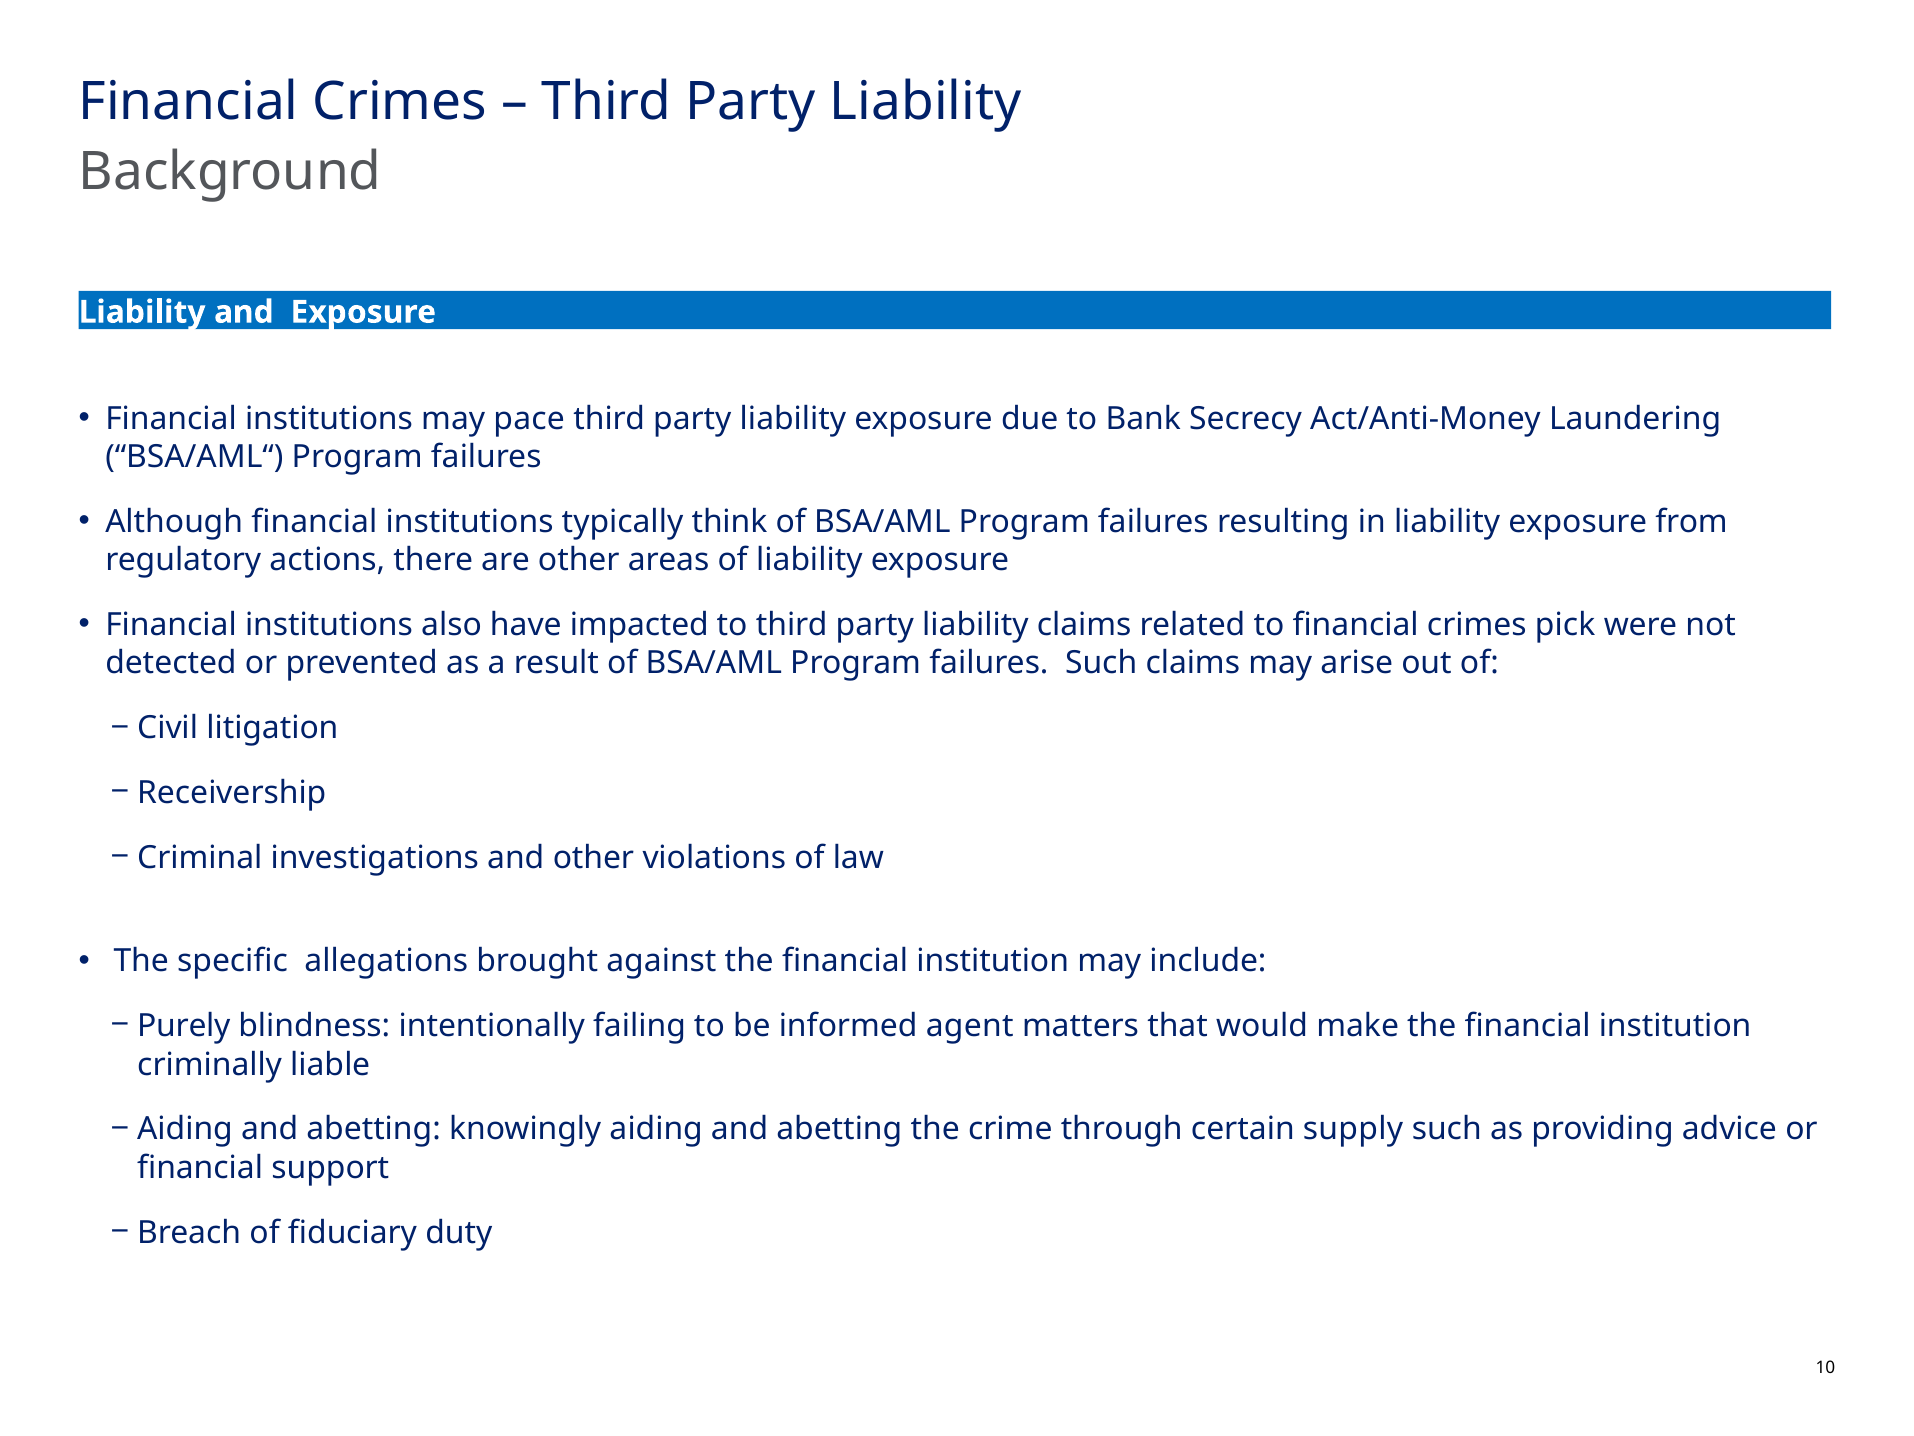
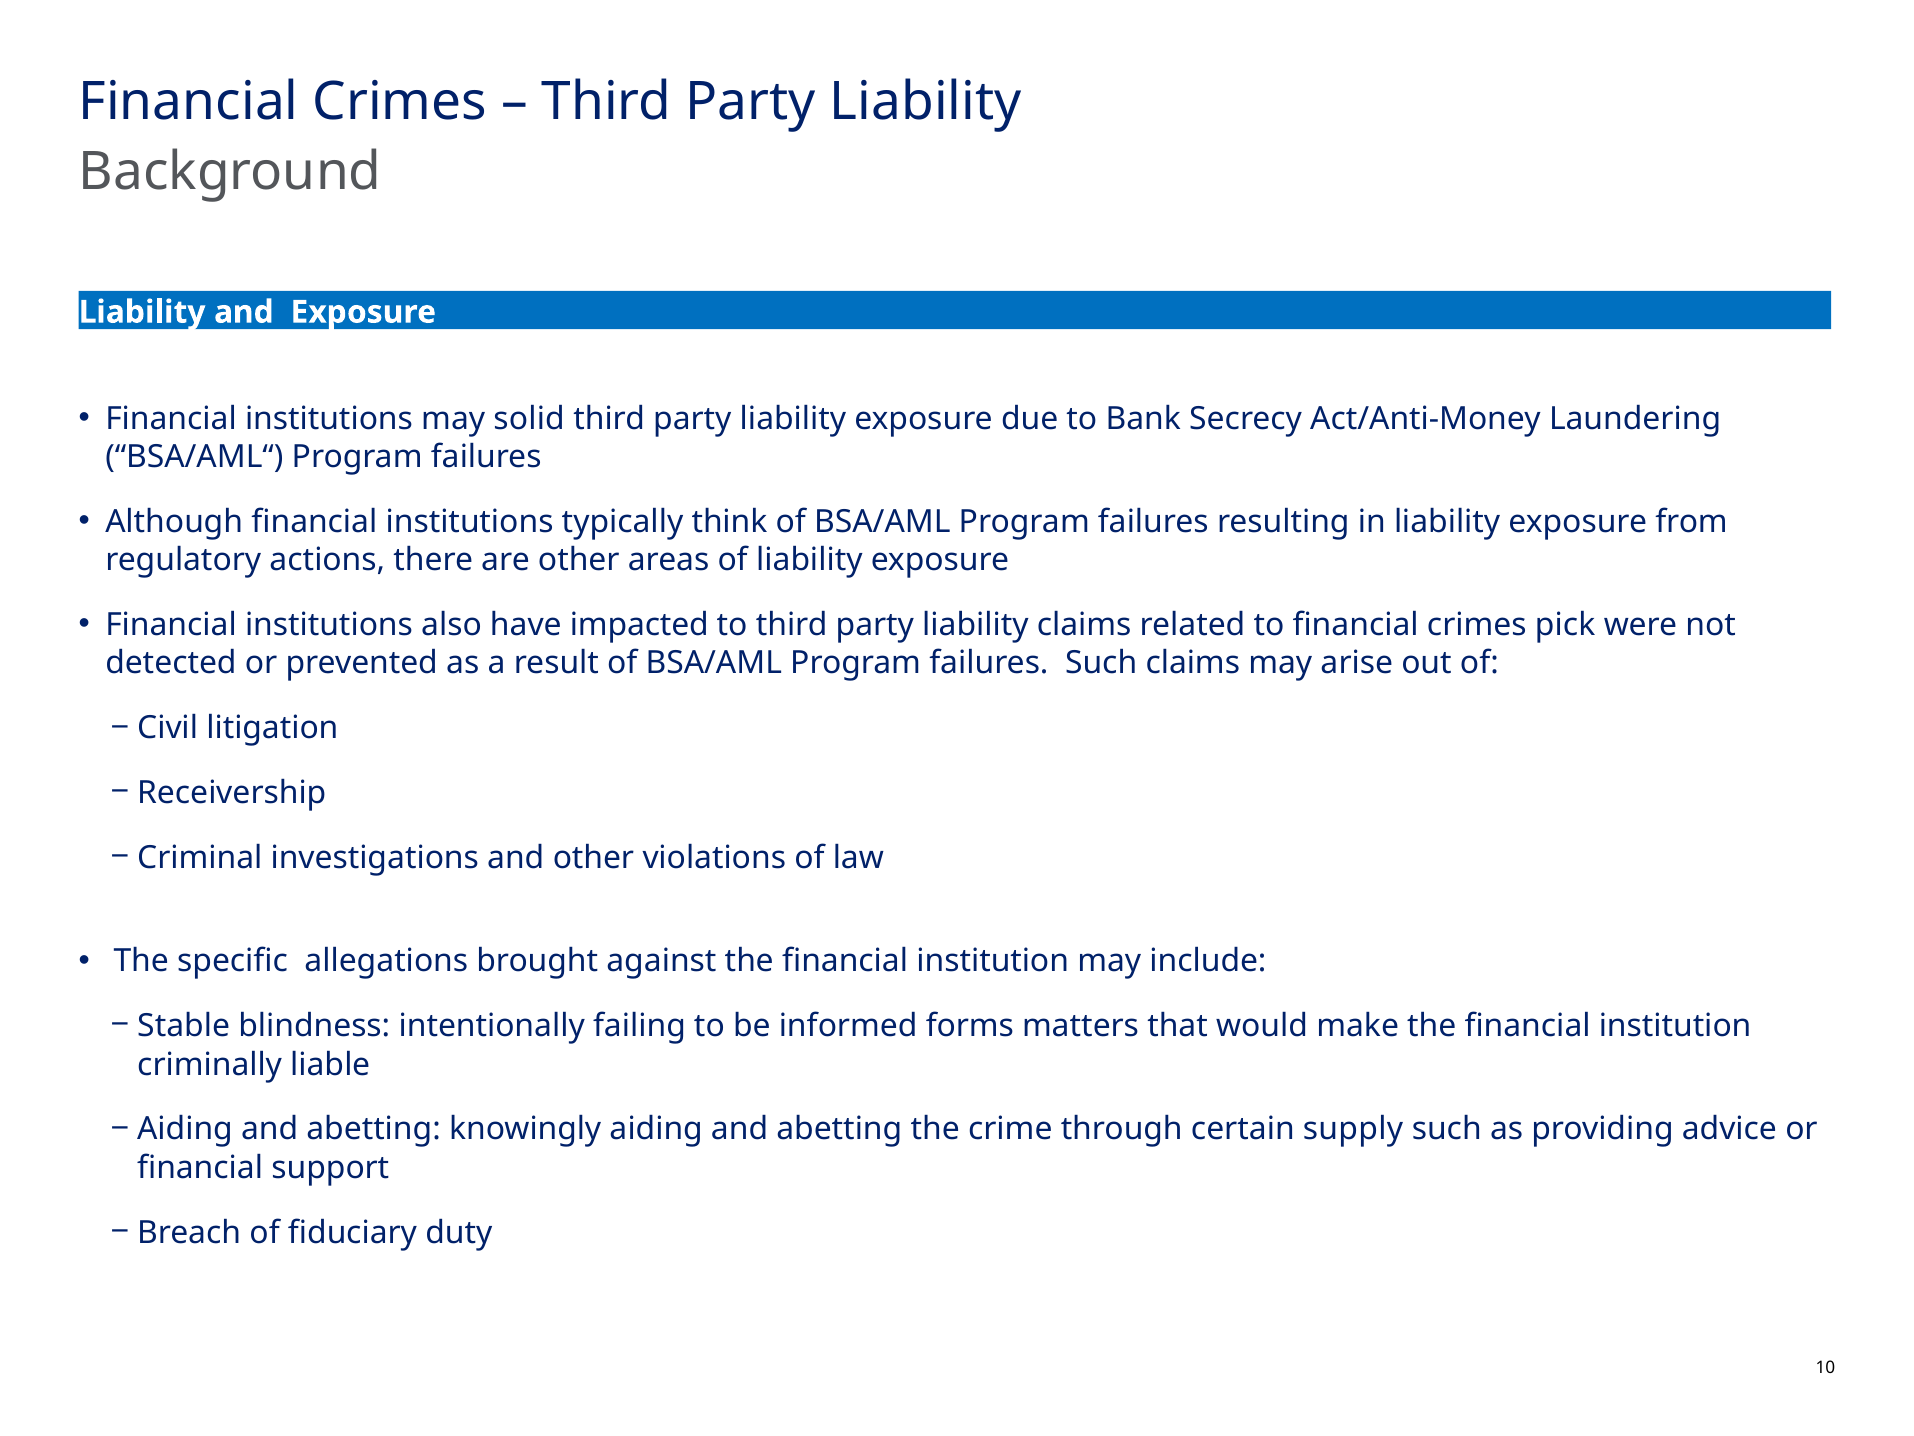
pace: pace -> solid (529, 419)
Purely: Purely -> Stable (184, 1026)
agent: agent -> forms (970, 1026)
